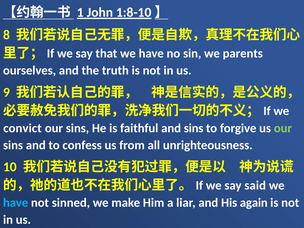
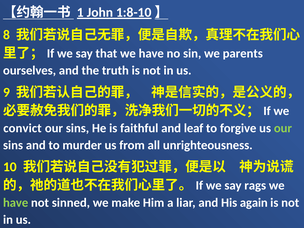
and sins: sins -> leaf (194, 128)
confess: confess -> murder (82, 145)
said: said -> rags (255, 185)
have colour: light blue -> light green (16, 203)
